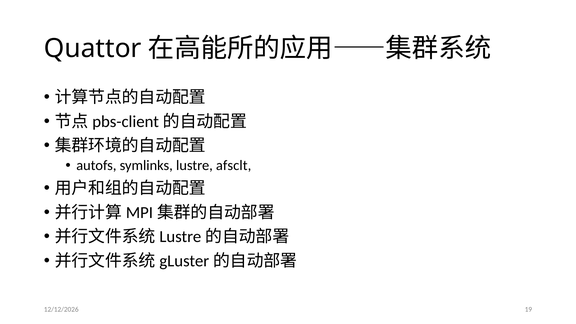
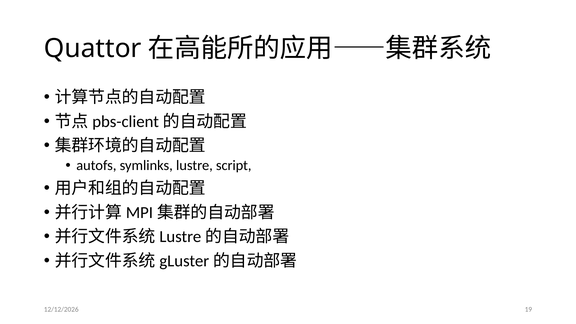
afsclt: afsclt -> script (234, 166)
